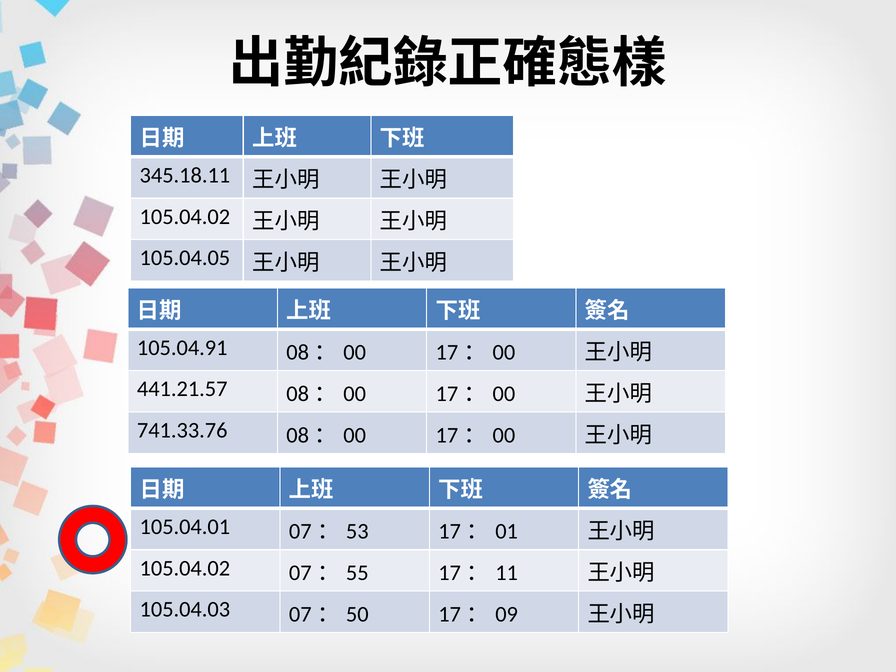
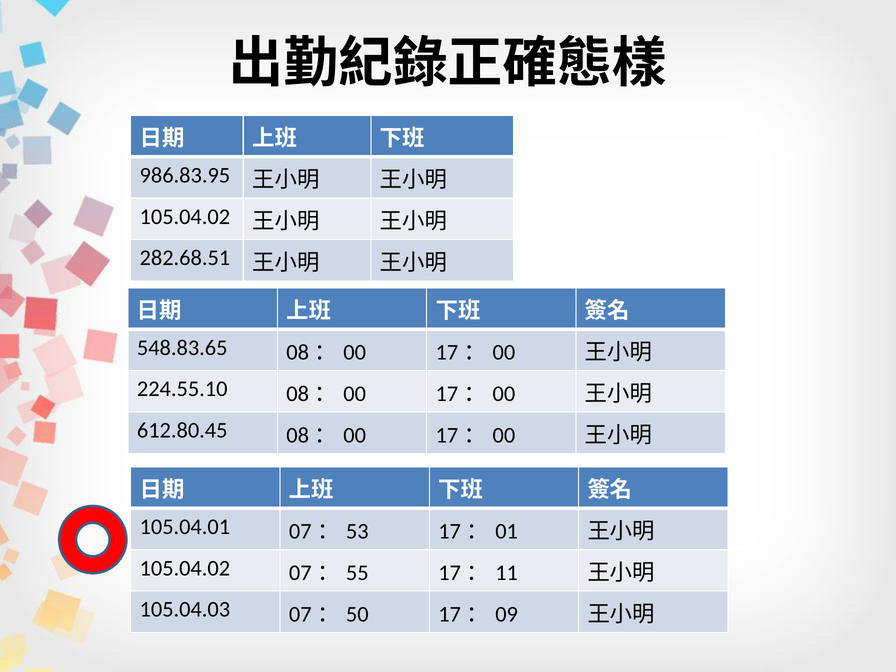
345.18.11: 345.18.11 -> 986.83.95 (185, 175)
105.04.05: 105.04.05 -> 282.68.51 (185, 258)
105.04.91: 105.04.91 -> 548.83.65 (182, 348)
441.21.57: 441.21.57 -> 224.55.10 (182, 389)
741.33.76: 741.33.76 -> 612.80.45 (182, 430)
